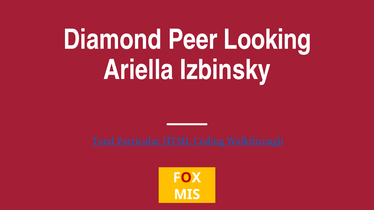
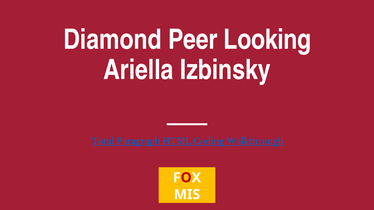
Particular: Particular -> Paragraph (138, 141)
